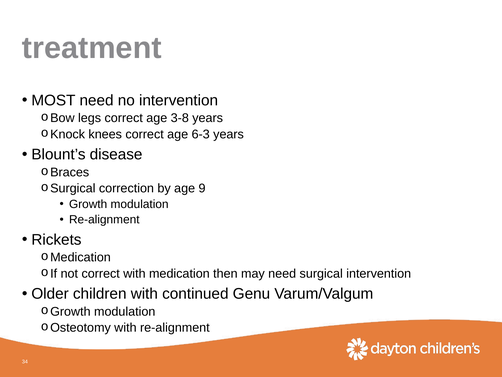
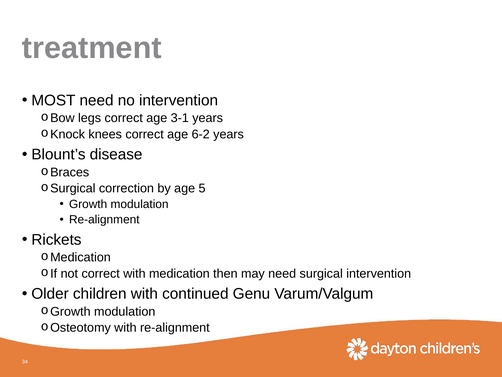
3-8: 3-8 -> 3-1 (180, 118)
6-3: 6-3 -> 6-2 (201, 134)
9: 9 -> 5 (202, 188)
